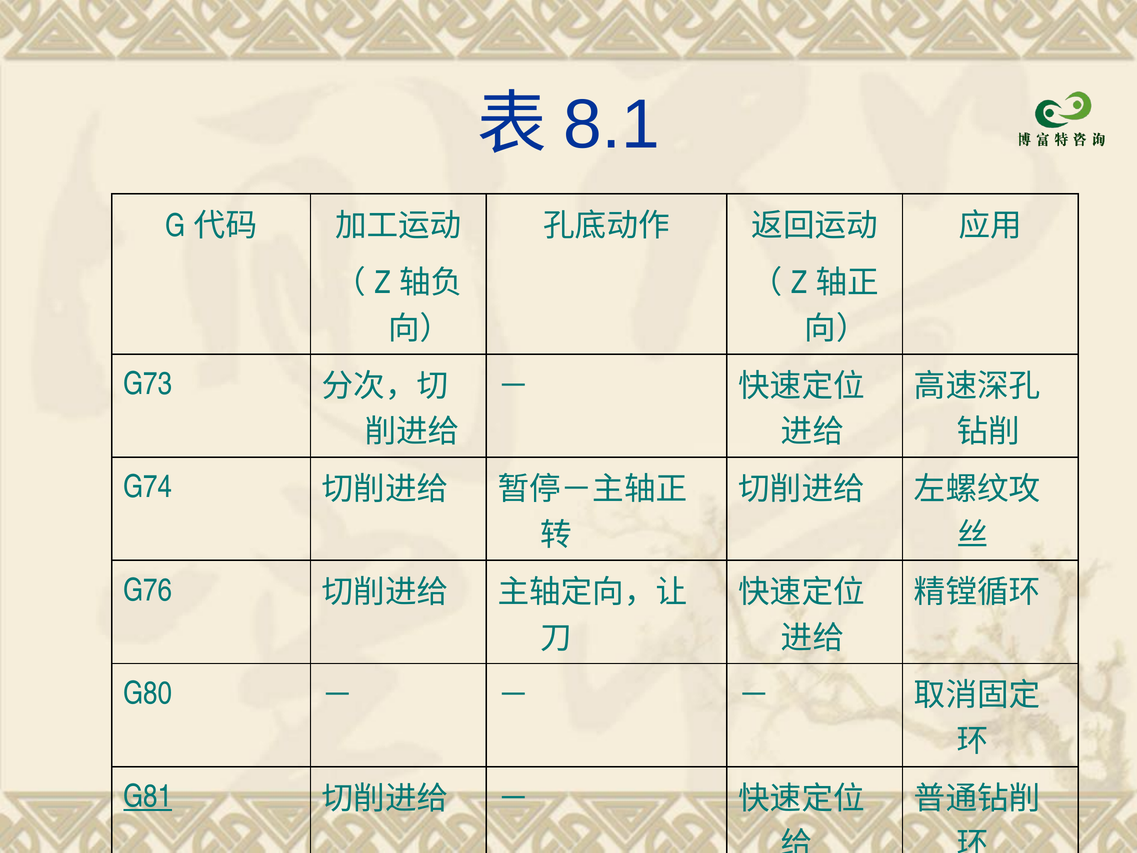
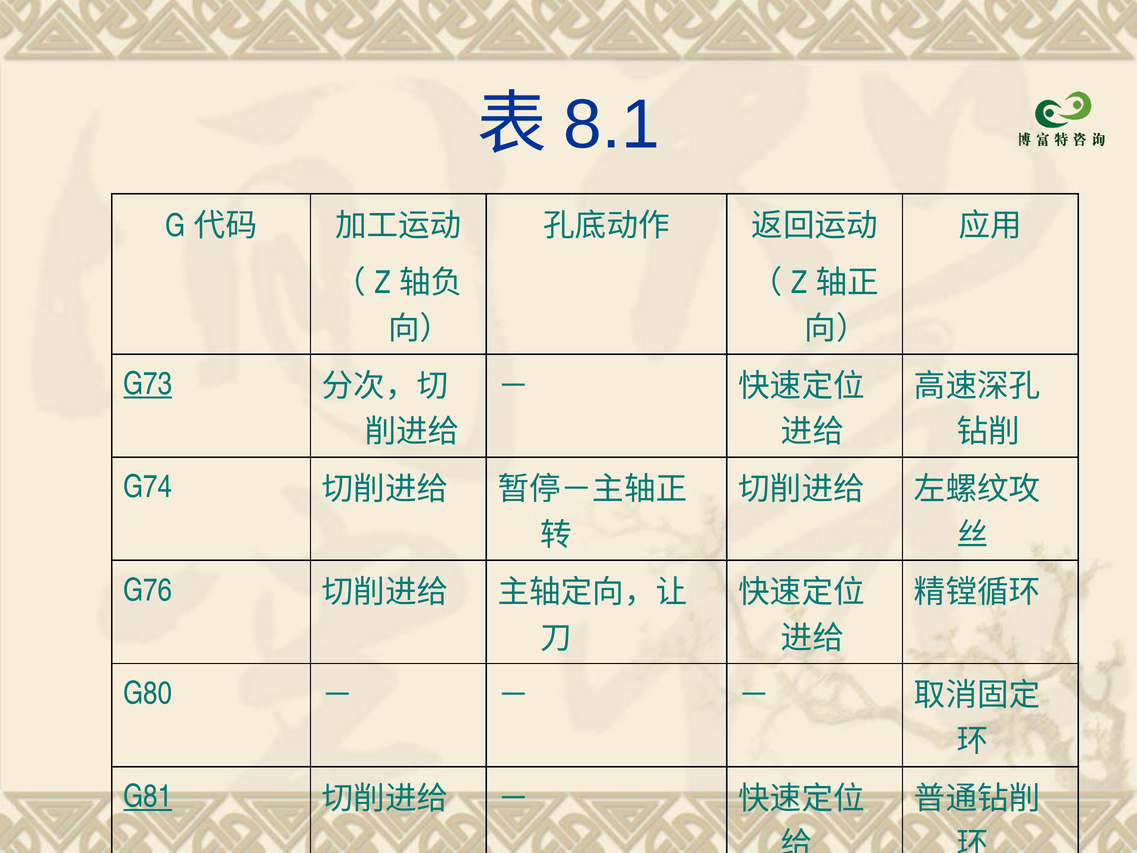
G73 underline: none -> present (148, 384)
